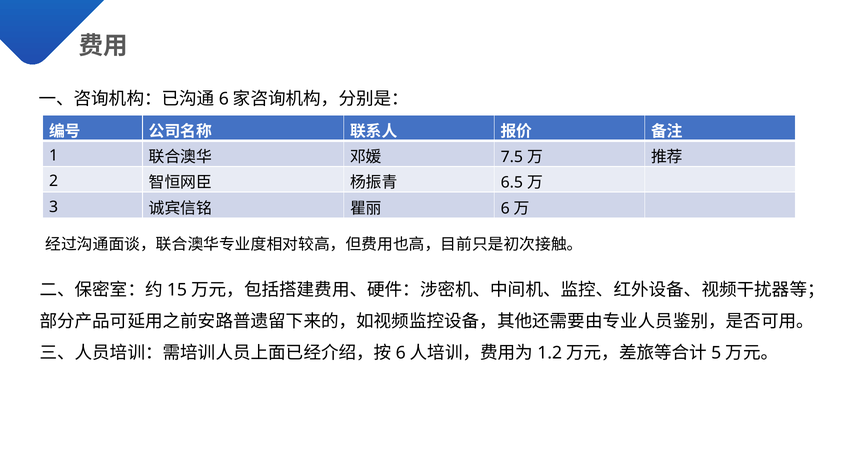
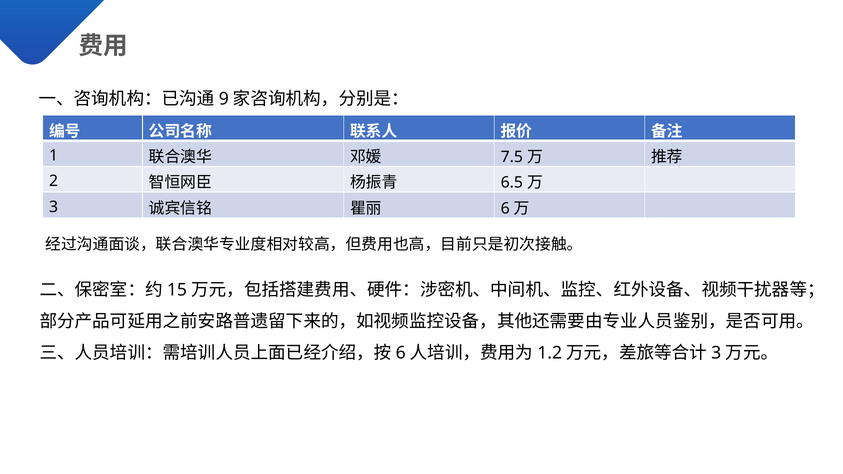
6: 6 -> 9 (224, 99)
5: 5 -> 3 (716, 353)
